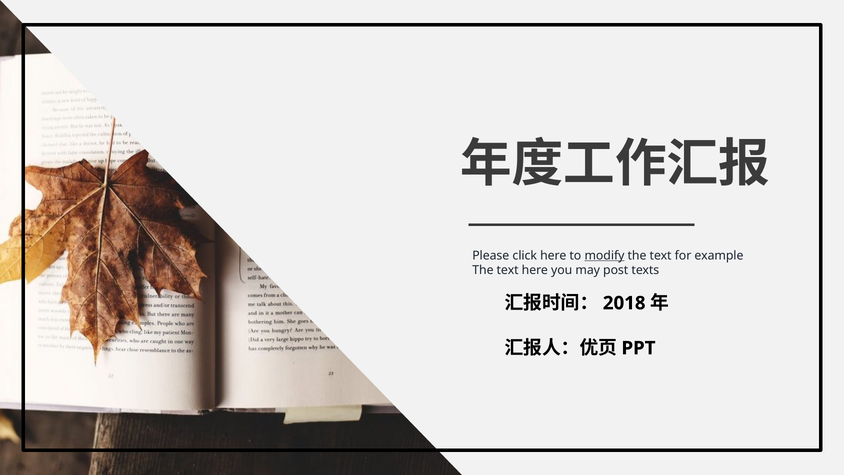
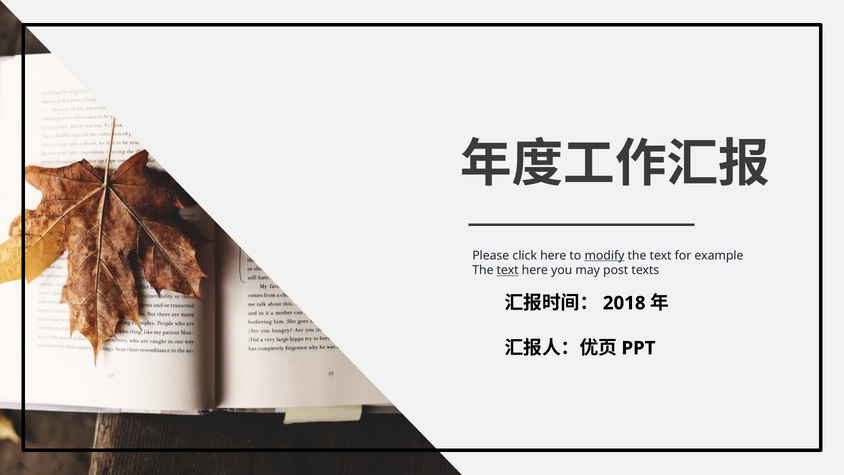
text underline: none -> present (508, 270)
